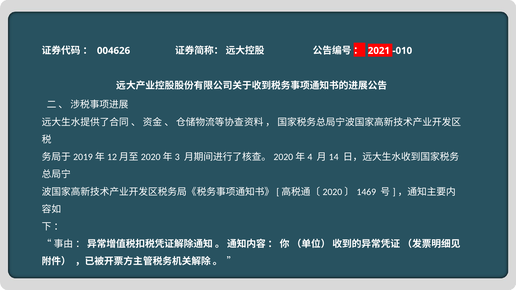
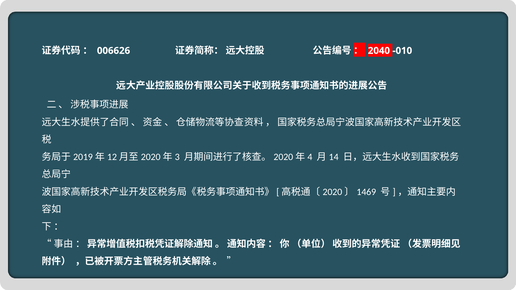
004626: 004626 -> 006626 (114, 51)
2021: 2021 -> 2040 (379, 51)
